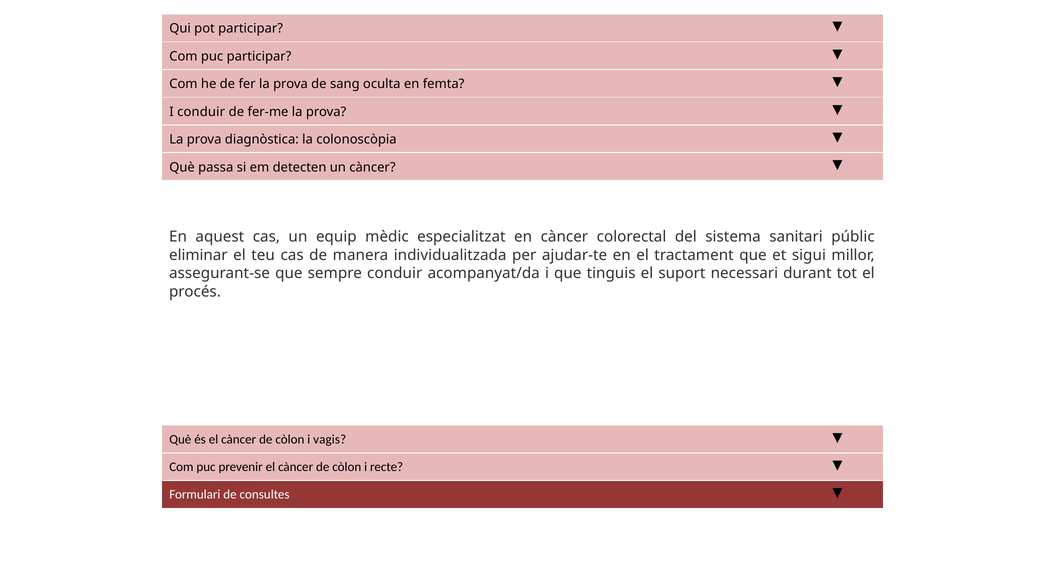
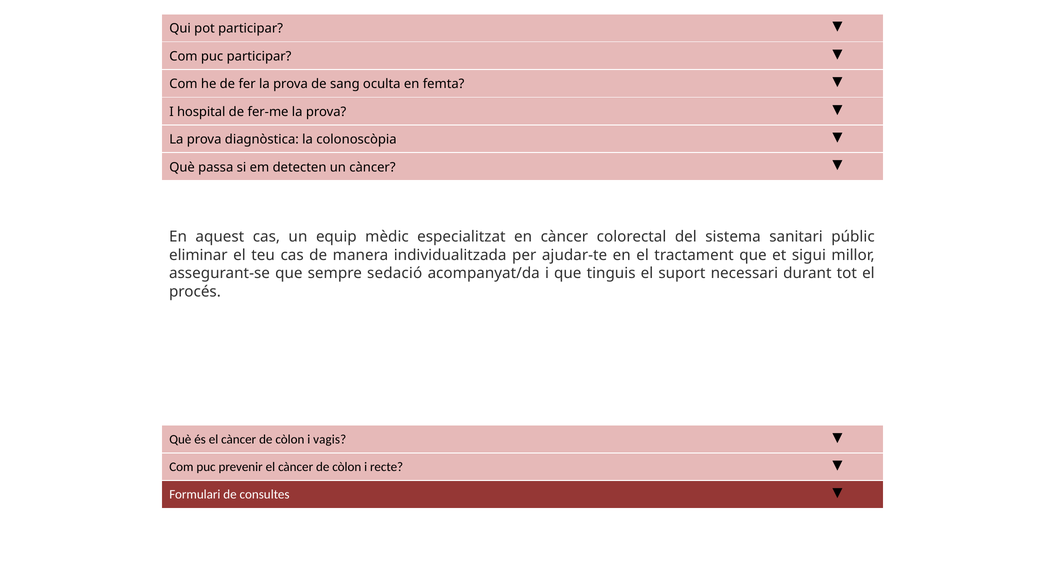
I conduir: conduir -> hospital (201, 112)
sempre conduir: conduir -> sedació (395, 273)
